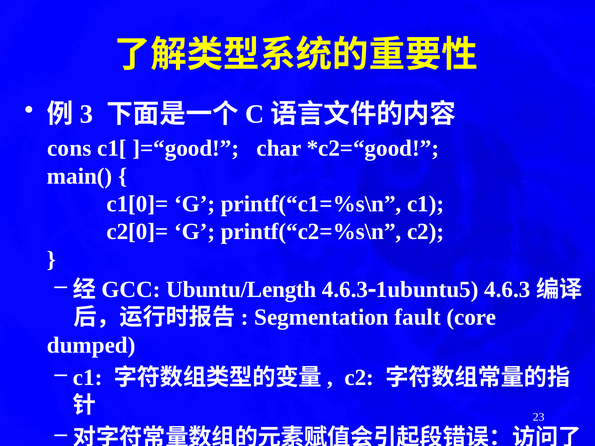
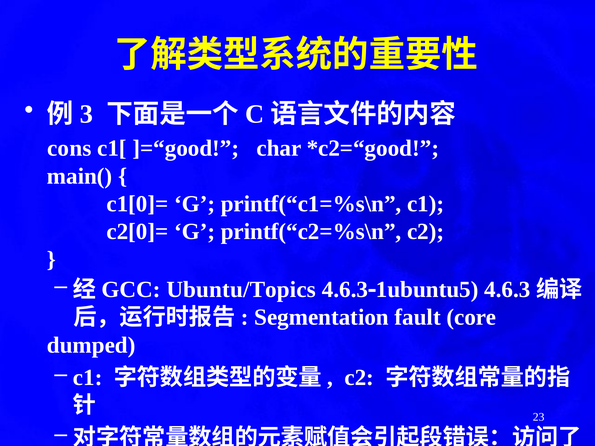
Ubuntu/Length: Ubuntu/Length -> Ubuntu/Topics (241, 290)
